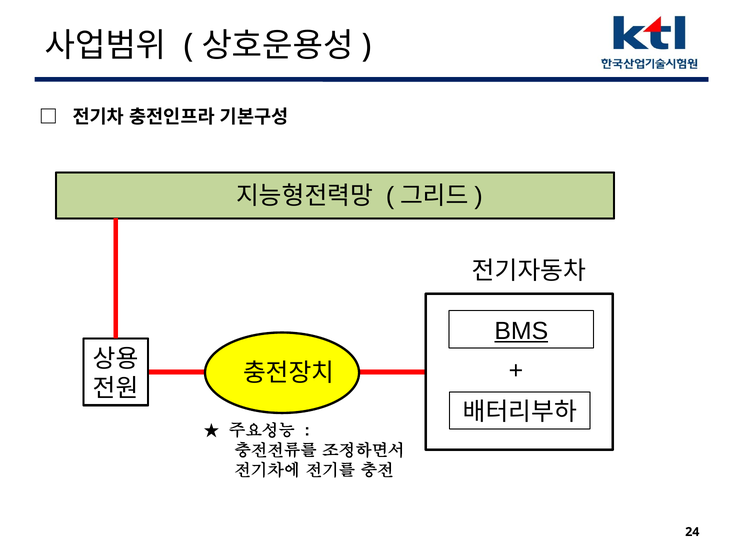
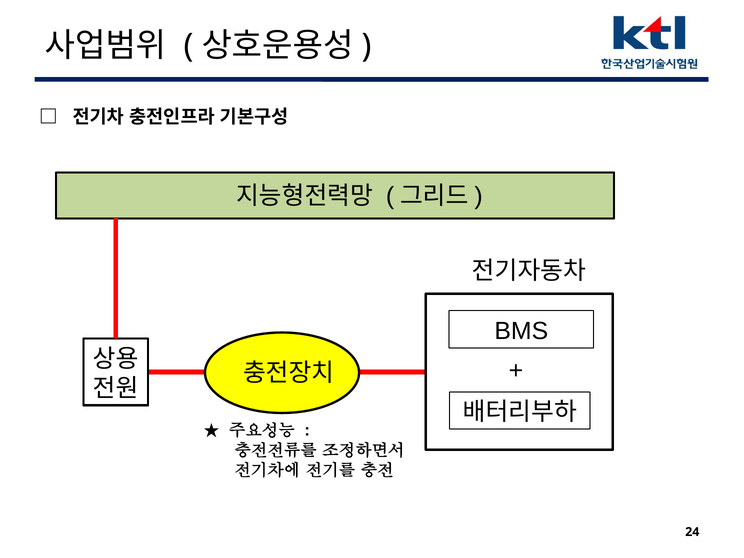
BMS underline: present -> none (521, 331)
